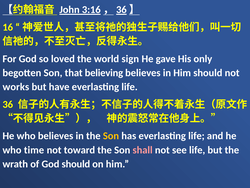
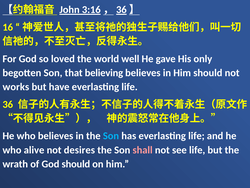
sign: sign -> well (130, 59)
Son colour: yellow -> light blue (111, 136)
time: time -> alive (34, 150)
toward: toward -> desires (79, 150)
